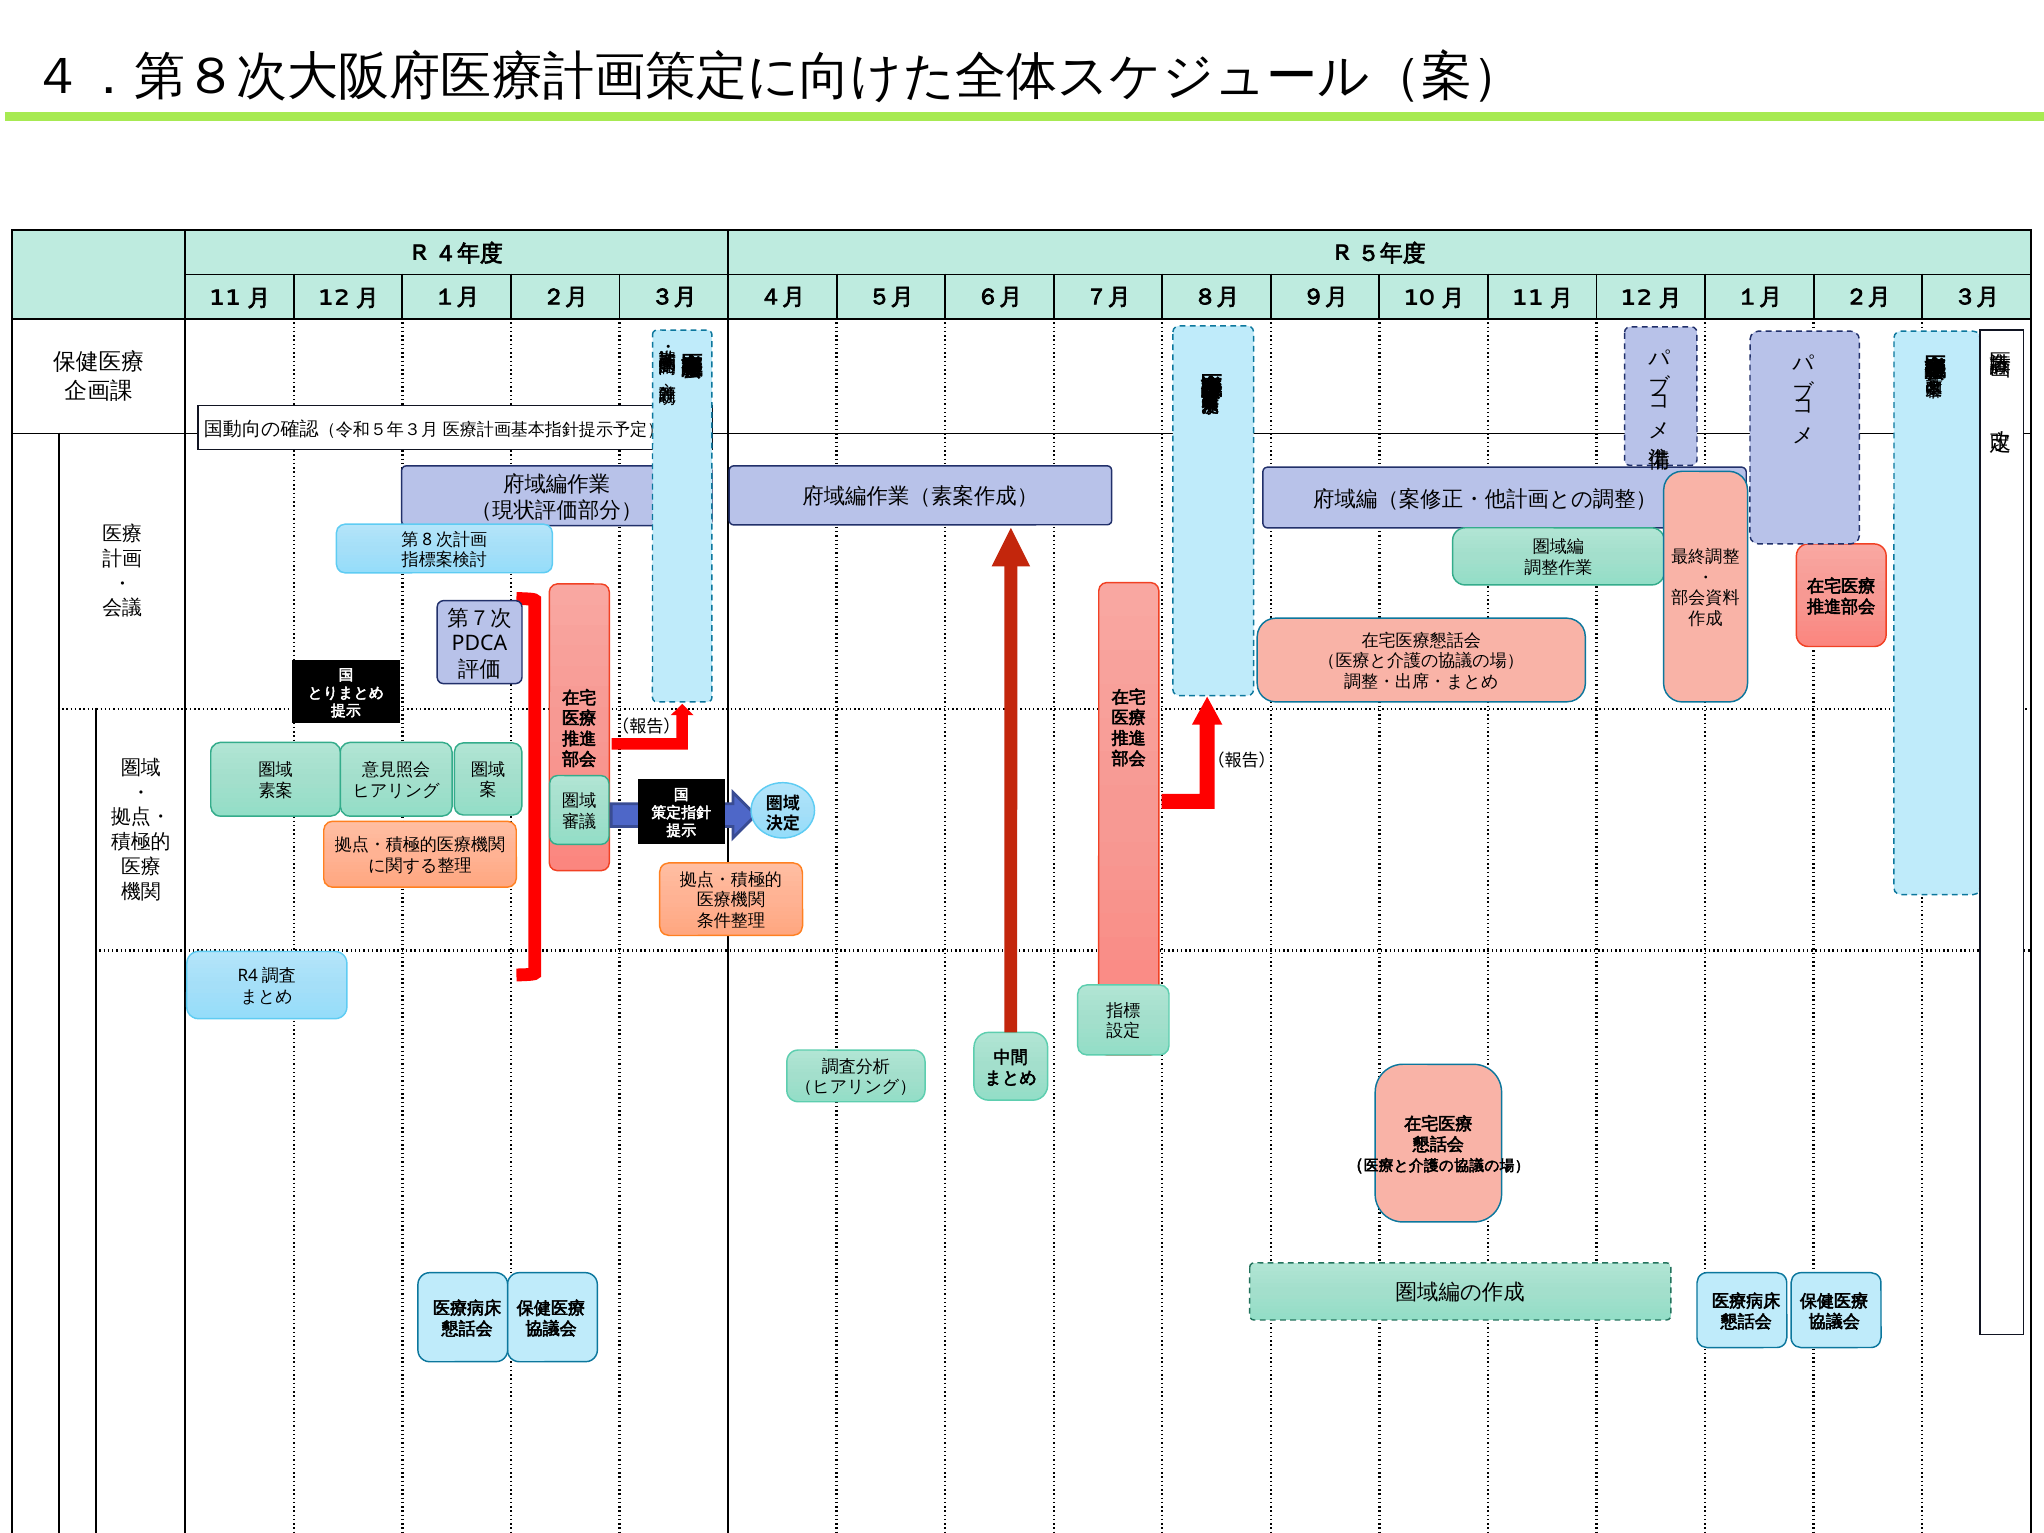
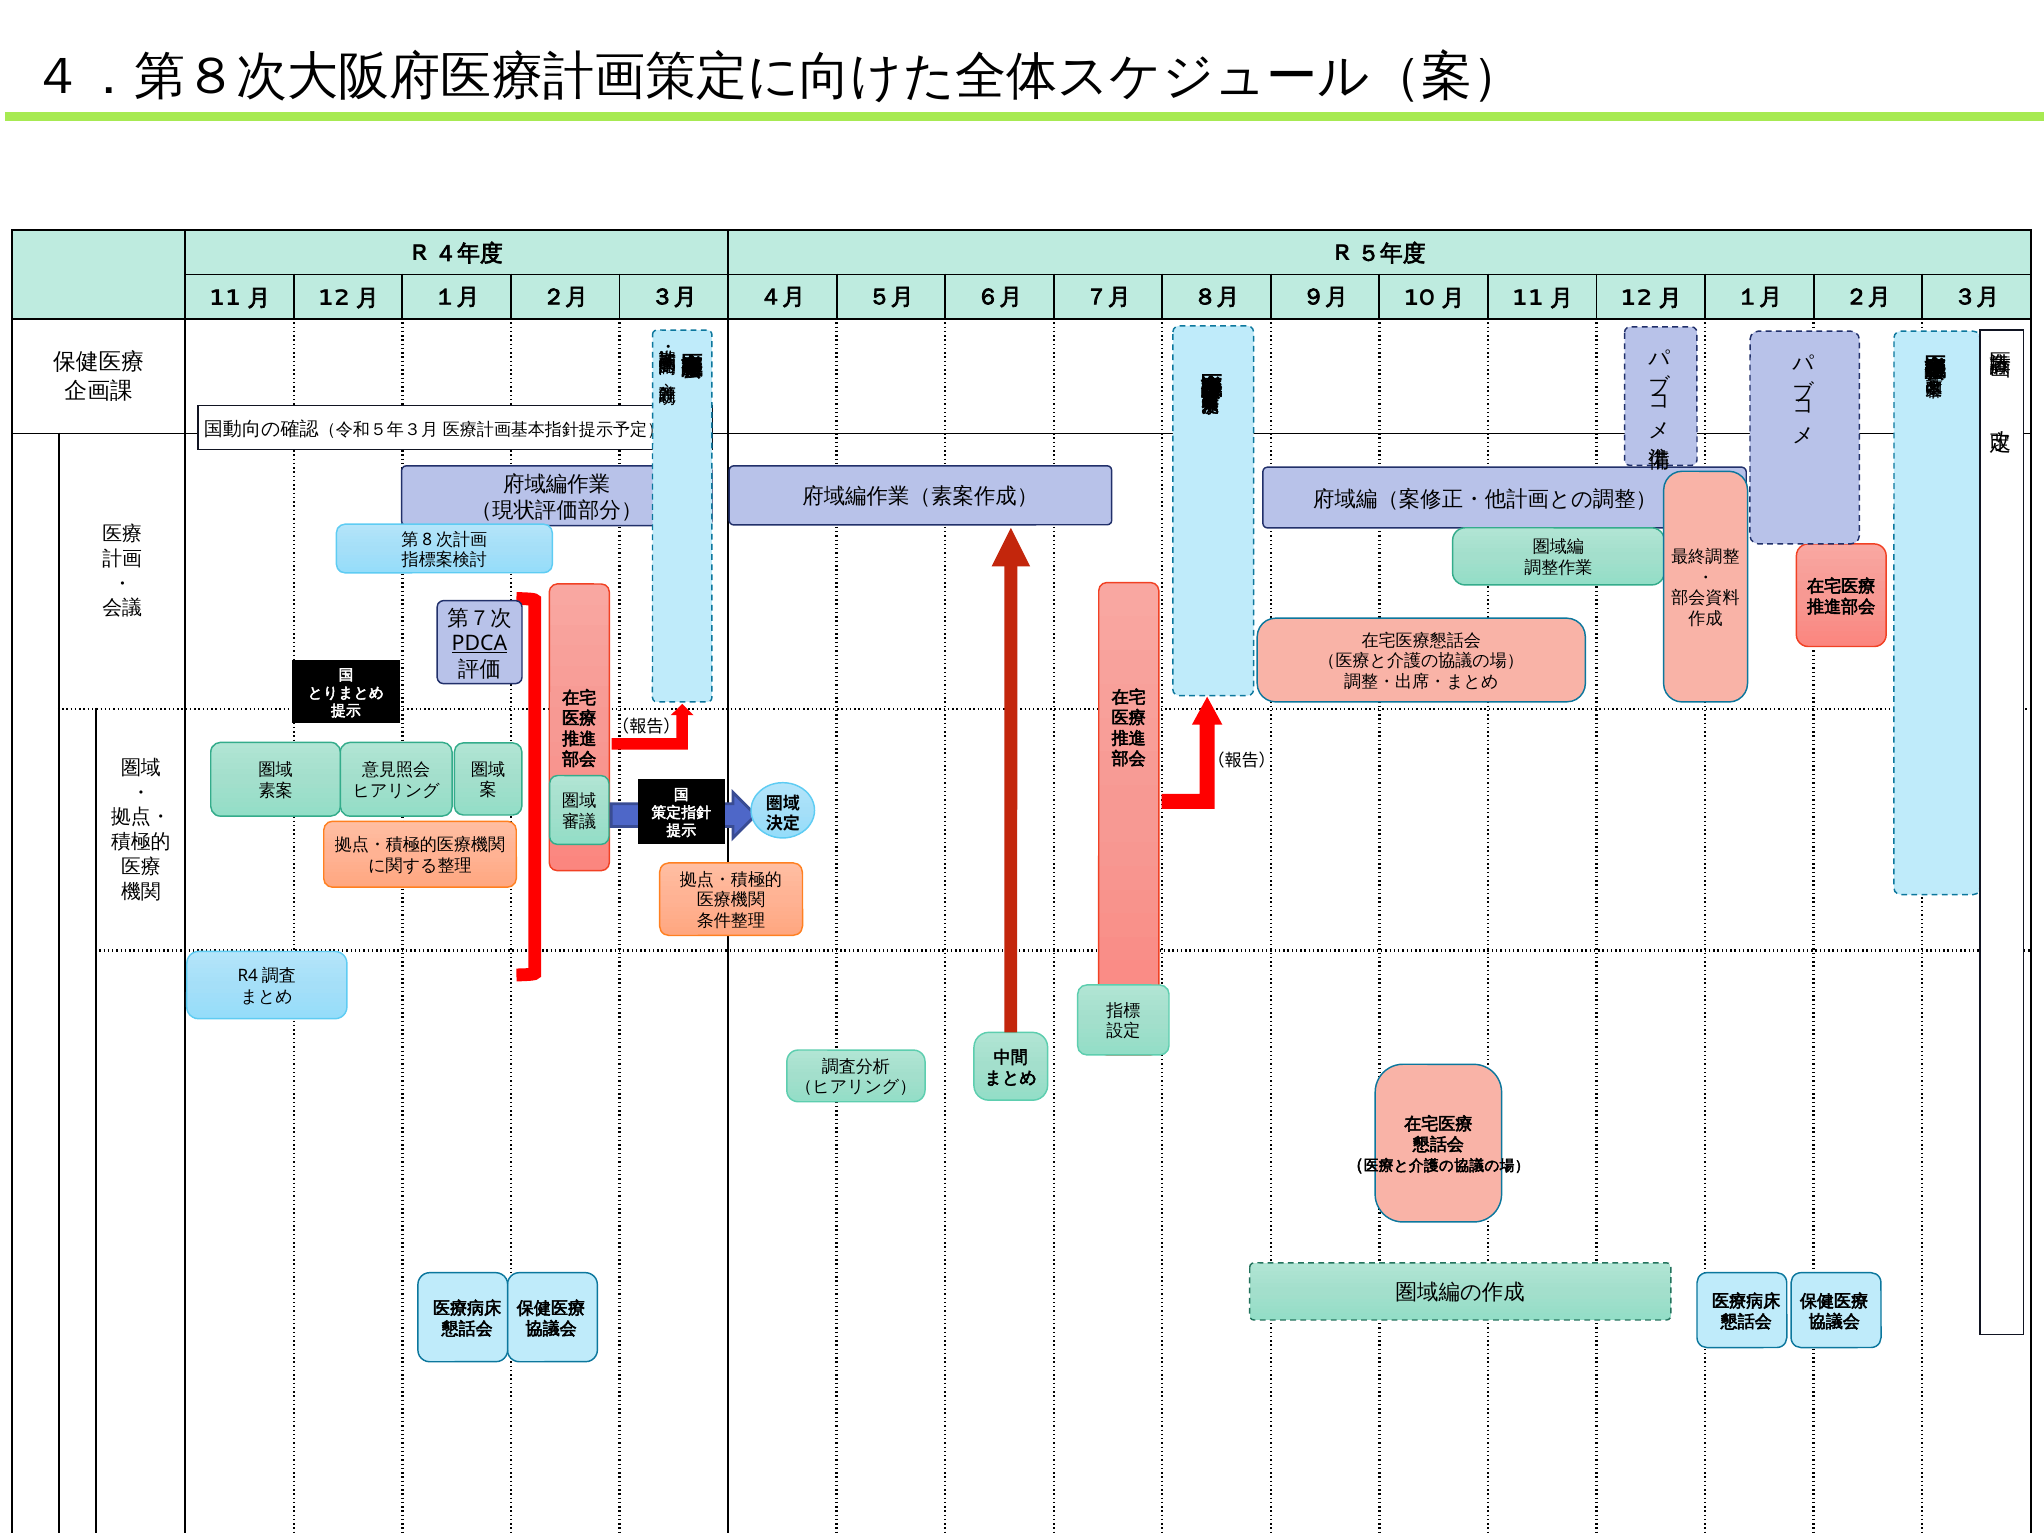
PDCA underline: none -> present (479, 644)
